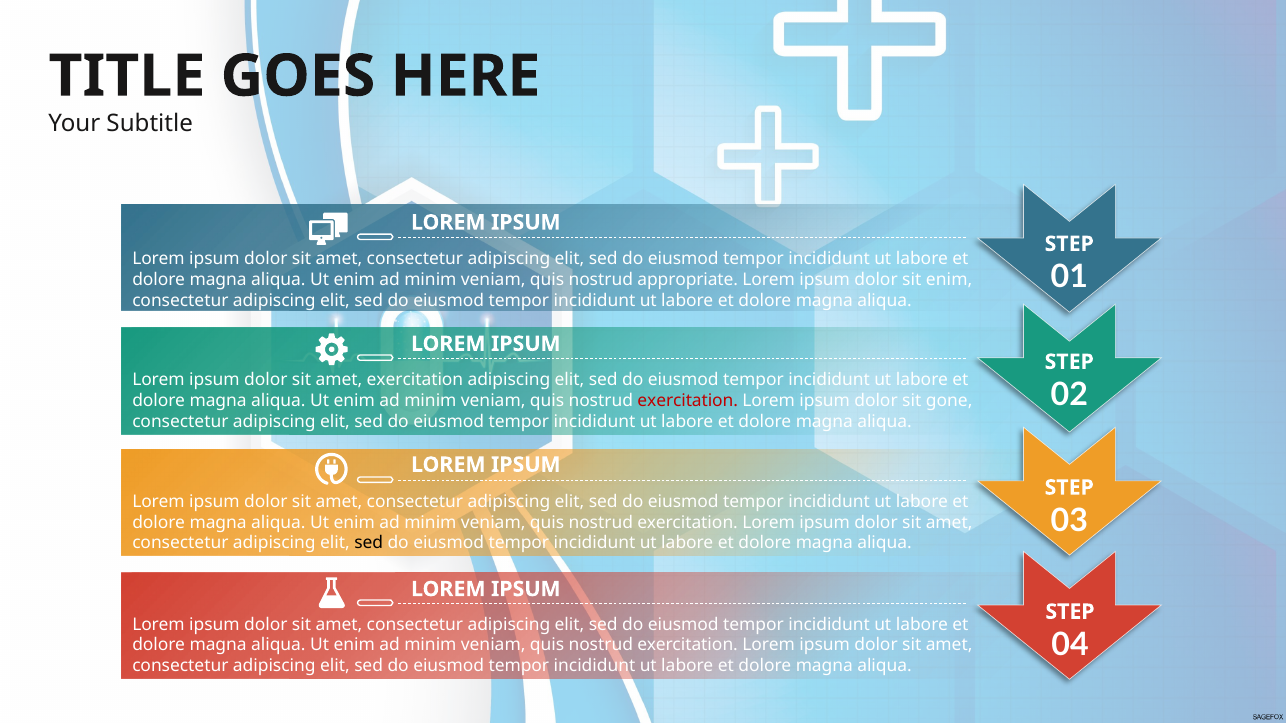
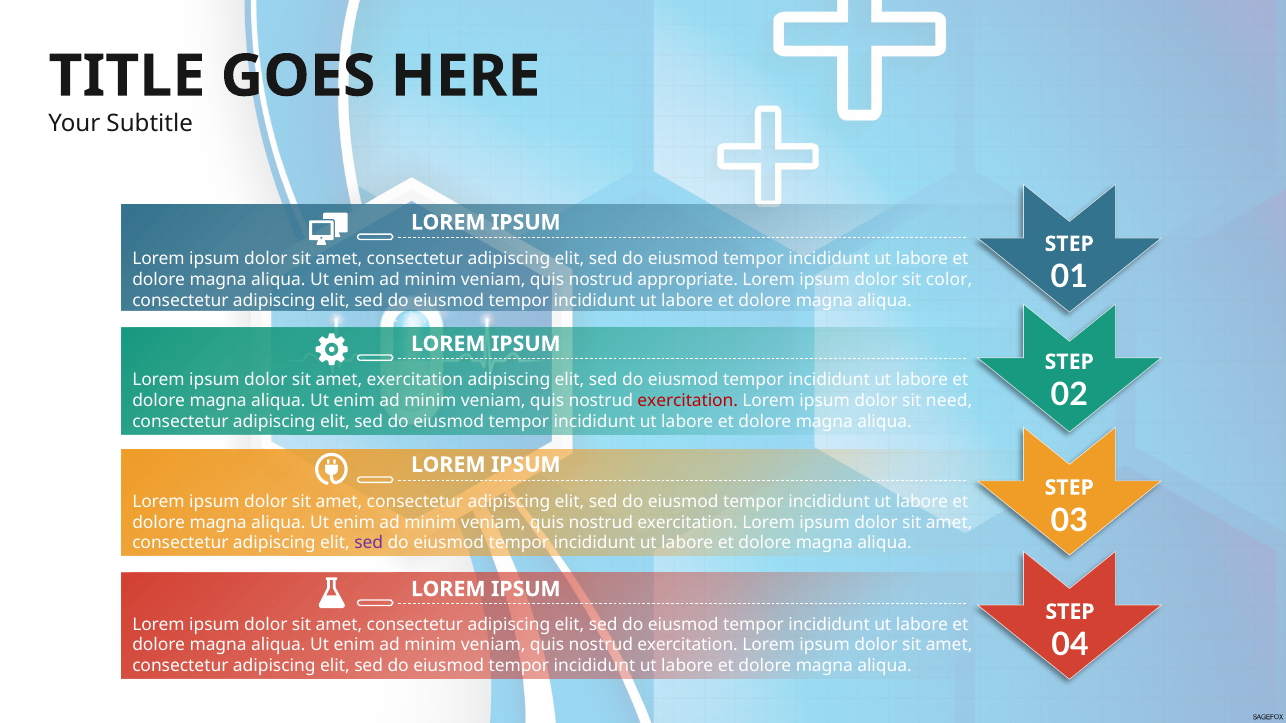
sit enim: enim -> color (949, 280)
gone: gone -> need (949, 401)
sed colour: black -> purple (369, 544)
